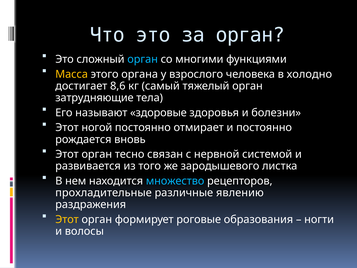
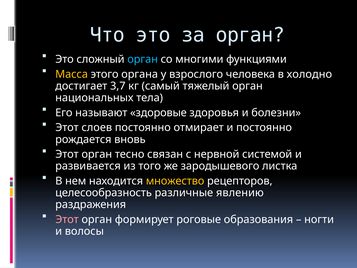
8,6: 8,6 -> 3,7 (118, 86)
затрудняющие: затрудняющие -> национальных (94, 98)
ногой: ногой -> слоев (97, 128)
множество colour: light blue -> yellow (175, 181)
прохладительные: прохладительные -> целесообразность (104, 193)
Этот colour: yellow -> pink (67, 219)
